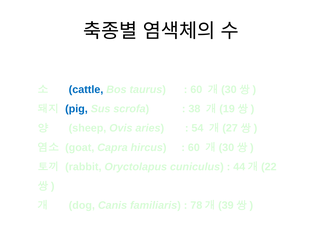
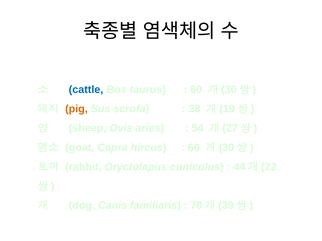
pig colour: blue -> orange (76, 109)
